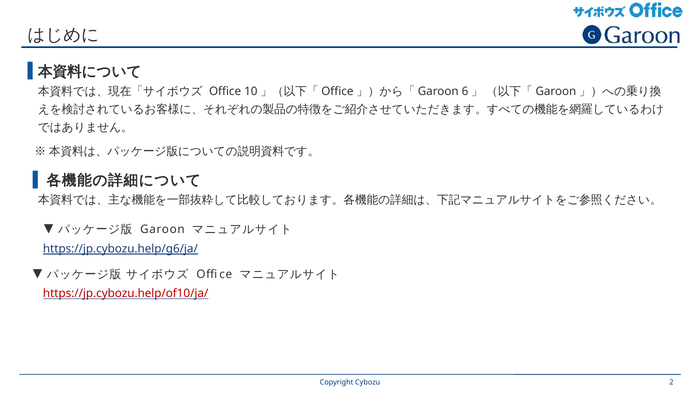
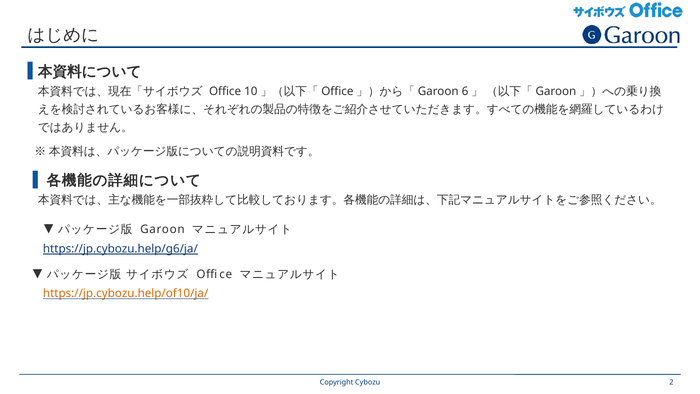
https://jp.cybozu.help/of10/ja/ colour: red -> orange (126, 293)
